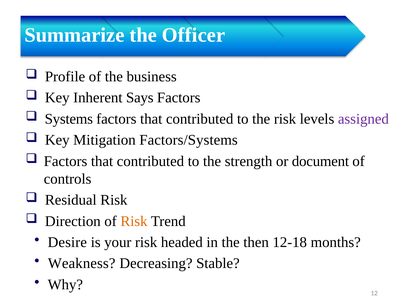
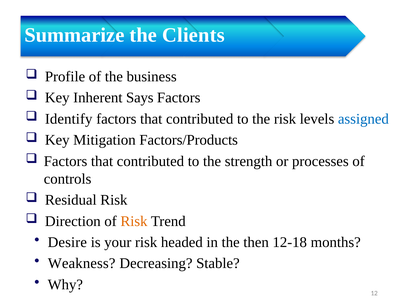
Officer: Officer -> Clients (194, 35)
Systems: Systems -> Identify (69, 119)
assigned colour: purple -> blue (363, 119)
Factors/Systems: Factors/Systems -> Factors/Products (189, 140)
document: document -> processes (320, 161)
